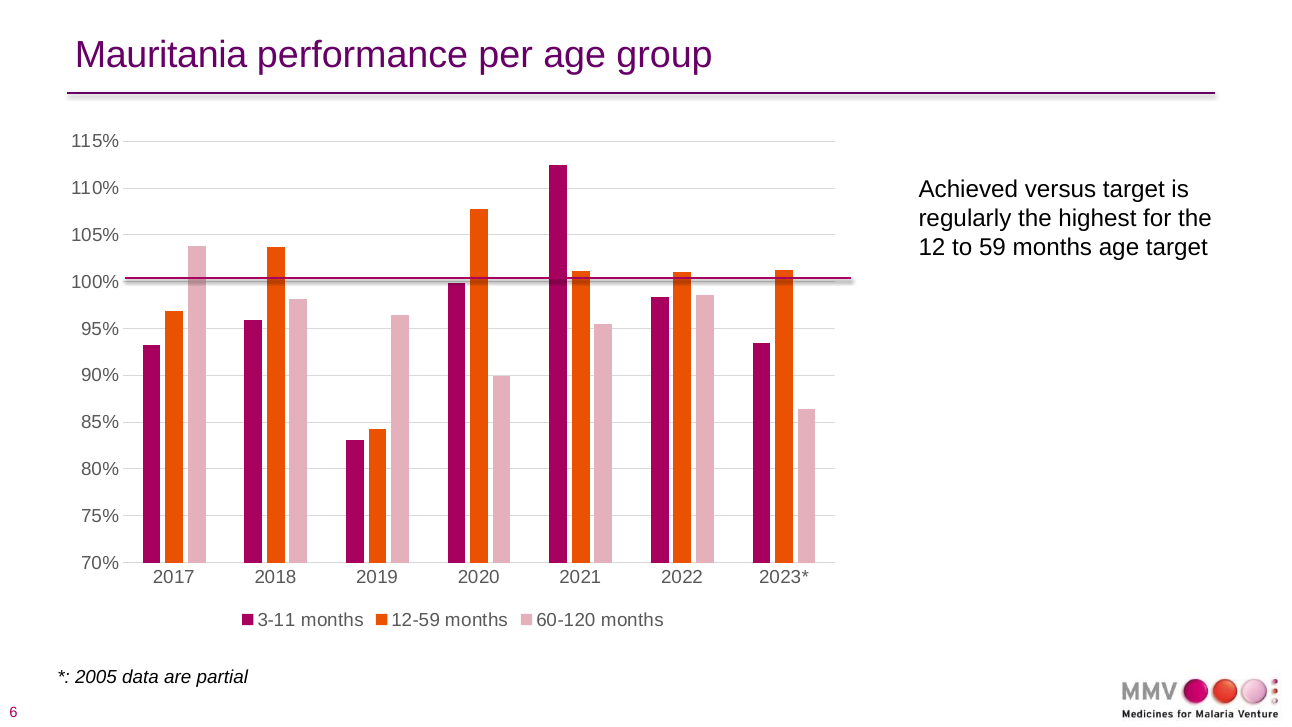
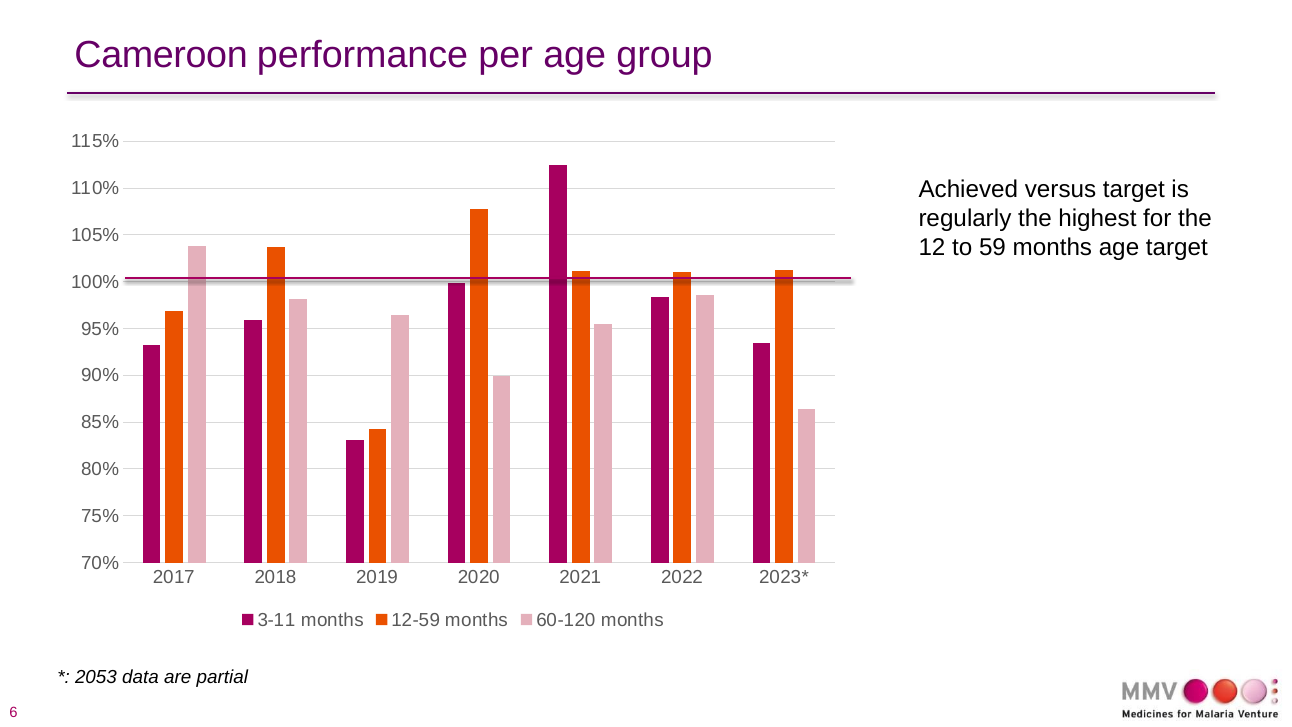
Mauritania: Mauritania -> Cameroon (161, 55)
2005: 2005 -> 2053 (96, 677)
